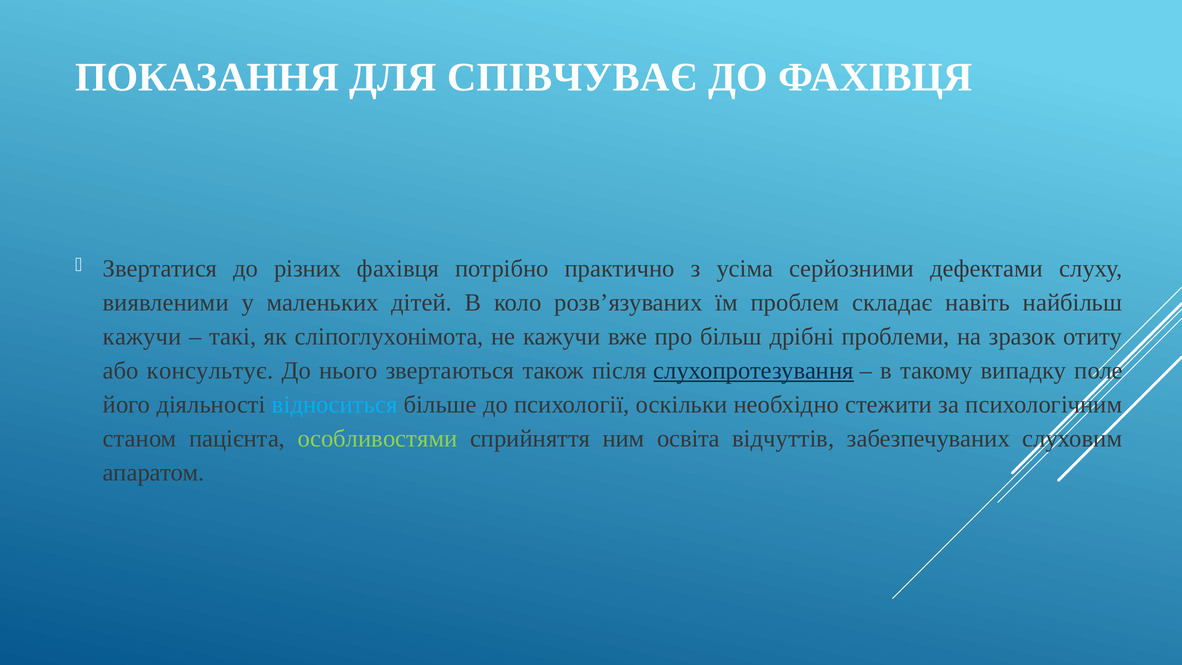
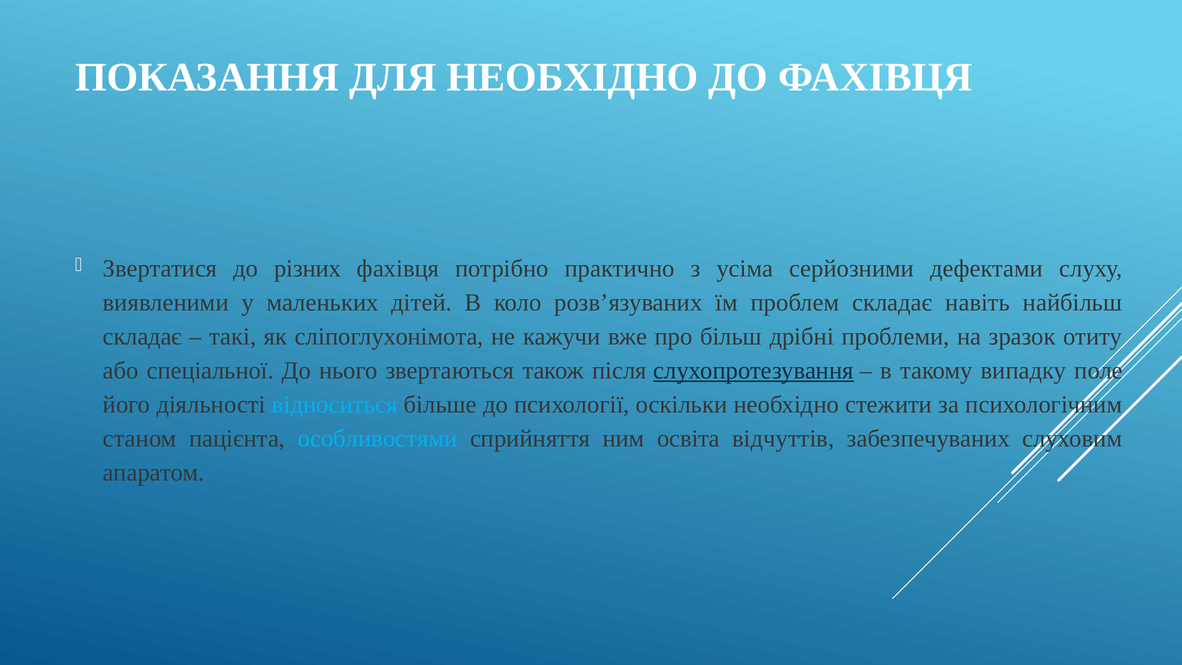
ДЛЯ СПІВЧУВАЄ: СПІВЧУВАЄ -> НЕОБХІДНО (573, 77)
кажучи: кажучи -> складає (142, 336)
консультує: консультує -> спеціальної (210, 370)
особливостями colour: light green -> light blue (378, 438)
